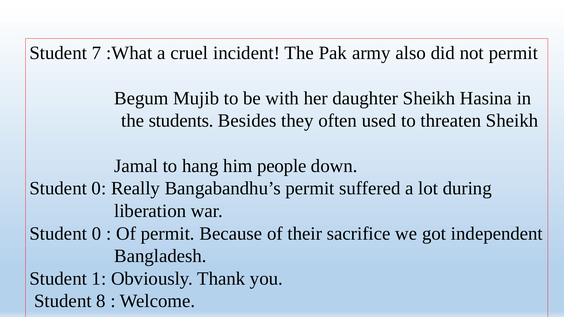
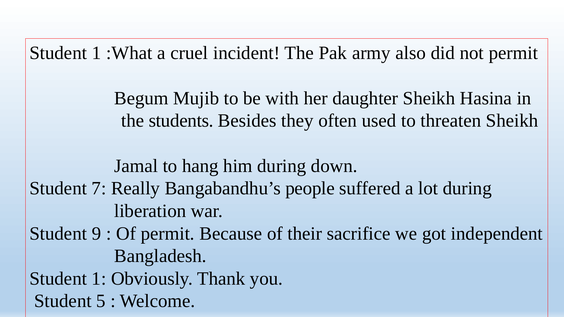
7: 7 -> 1 (97, 53)
him people: people -> during (282, 166)
0: 0 -> 7 (99, 189)
Bangabandhu’s permit: permit -> people (310, 189)
0: 0 -> 9 (97, 234)
8: 8 -> 5 (101, 301)
